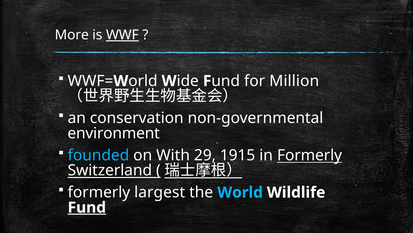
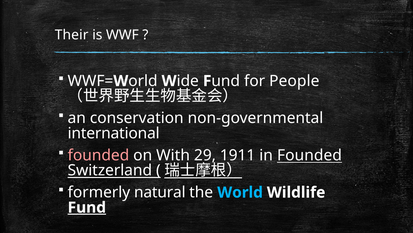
More: More -> Their (72, 35)
WWF underline: present -> none (122, 35)
Million: Million -> People (294, 81)
environment: environment -> international (114, 133)
founded colour: light blue -> pink (98, 155)
1915: 1915 -> 1911 (238, 155)
in Formerly: Formerly -> Founded (309, 155)
largest: largest -> natural (160, 192)
